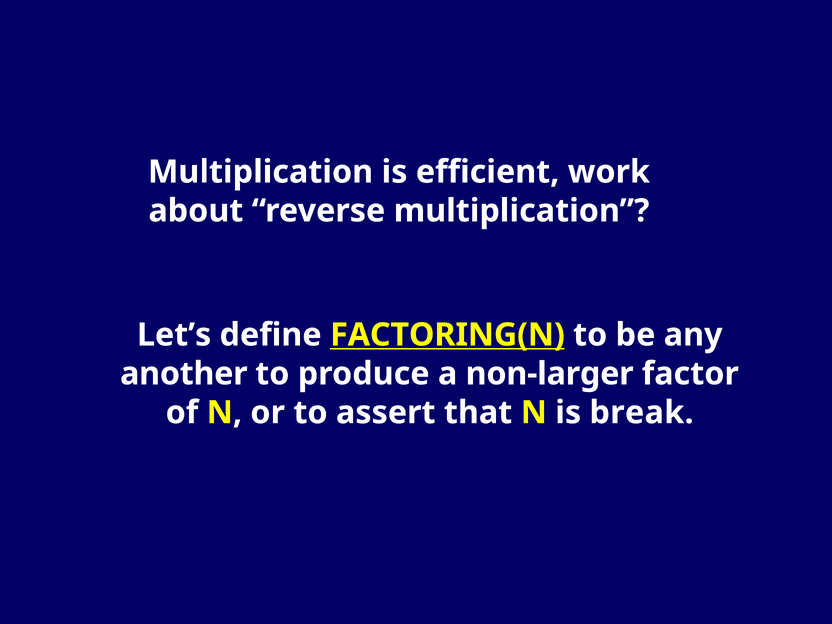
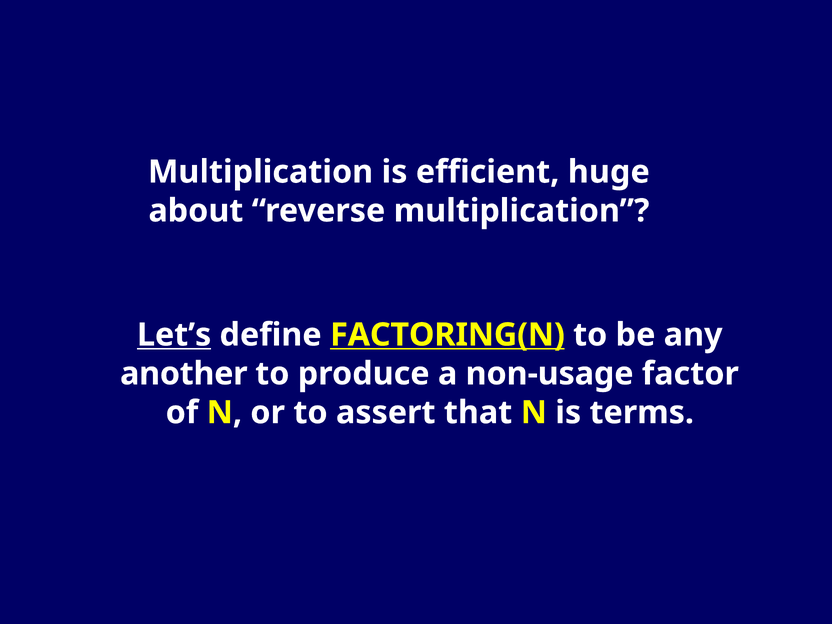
work: work -> huge (609, 172)
Let’s underline: none -> present (174, 335)
non-larger: non-larger -> non-usage (550, 374)
break: break -> terms (642, 413)
